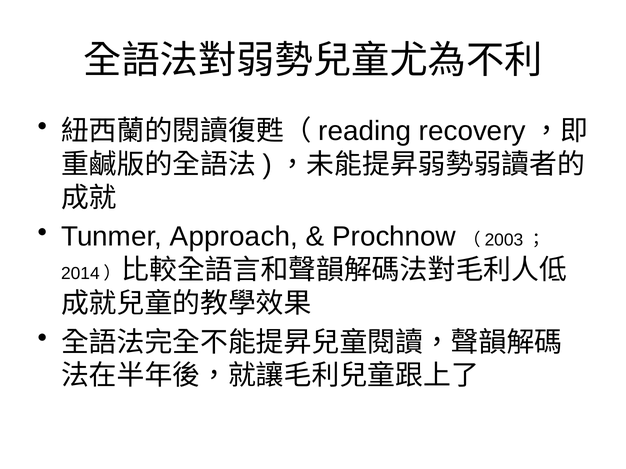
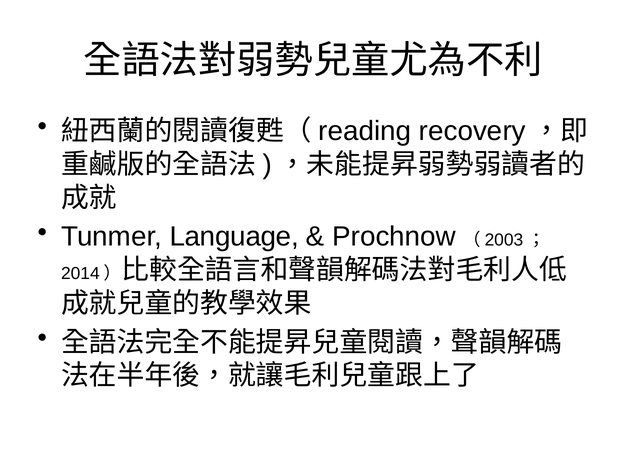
Approach: Approach -> Language (234, 237)
